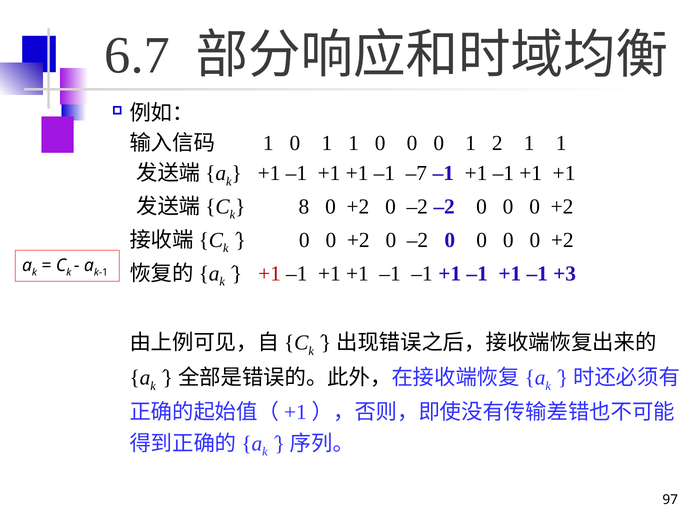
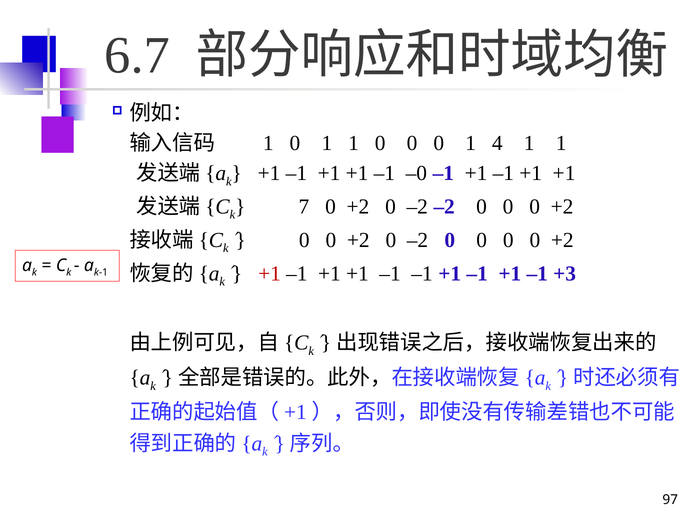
2: 2 -> 4 (497, 143)
–7: –7 -> –0 (416, 173)
8: 8 -> 7 (304, 207)
